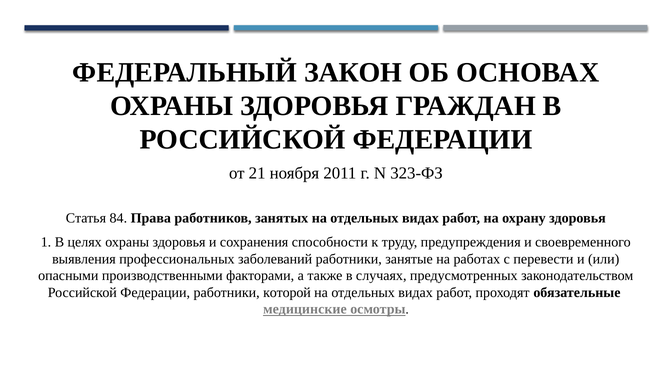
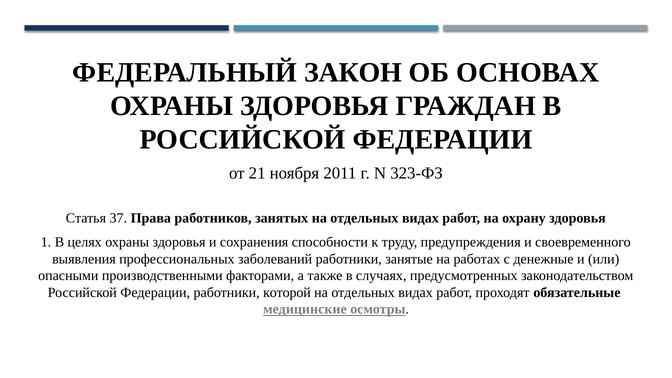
84: 84 -> 37 (118, 218)
перевести: перевести -> денежные (543, 259)
